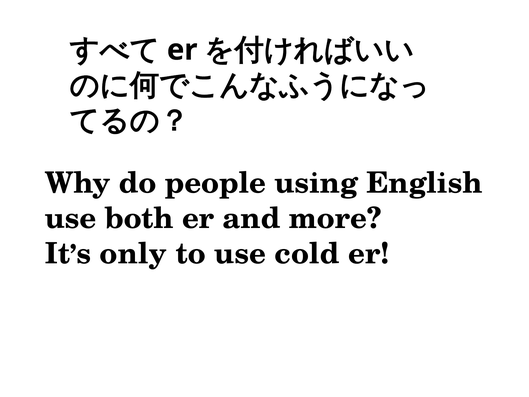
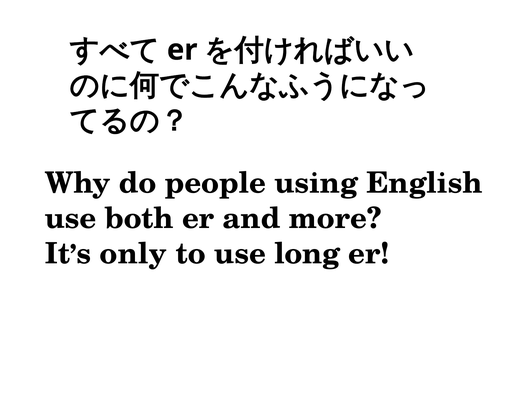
cold: cold -> long (307, 254)
